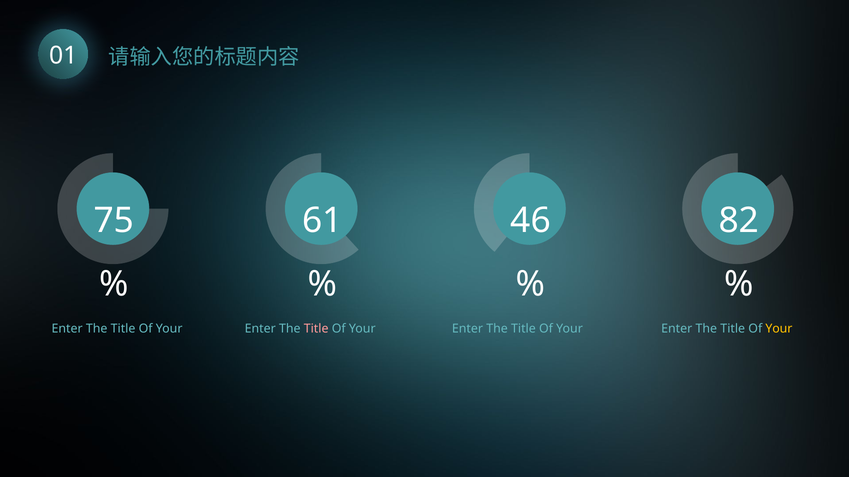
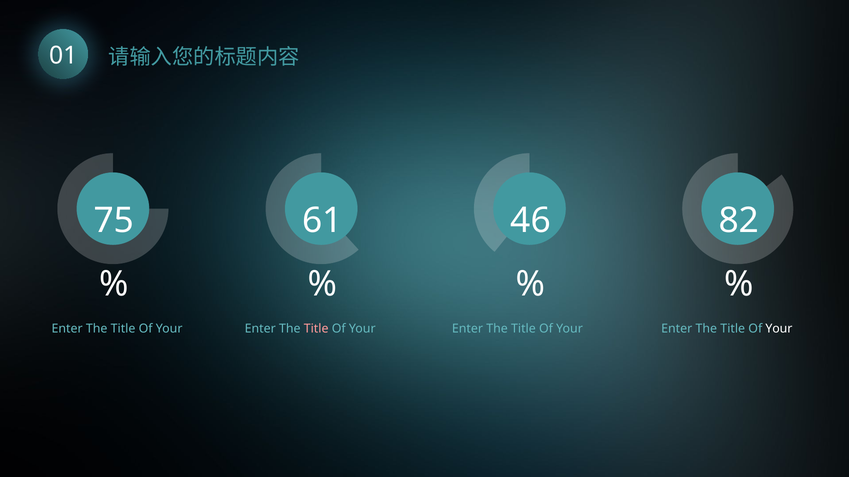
Your colour: yellow -> white (779, 329)
